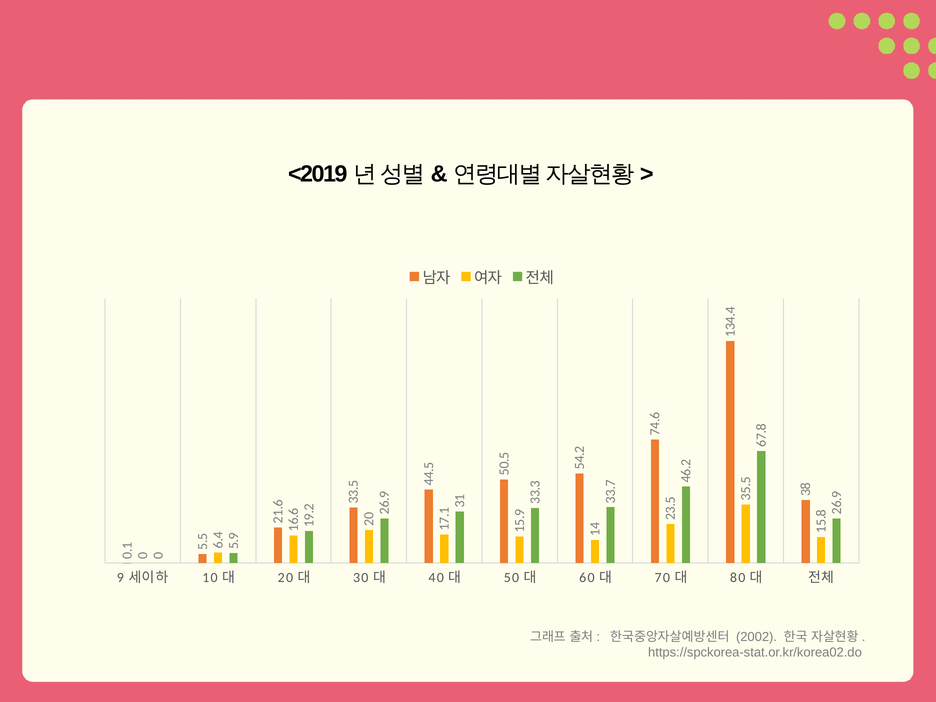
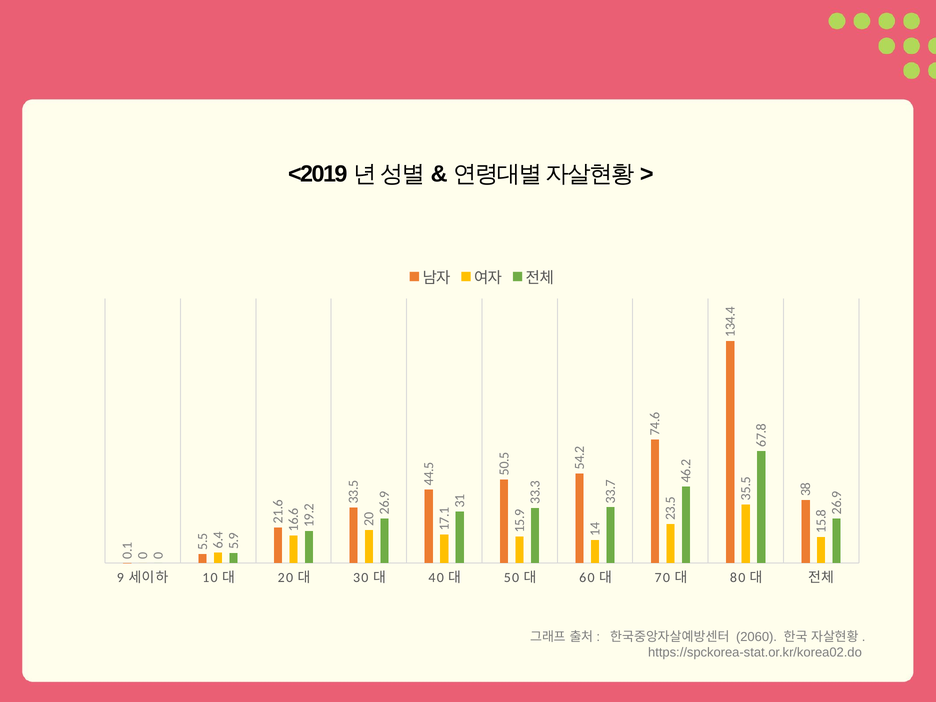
2002: 2002 -> 2060 (756, 637)
